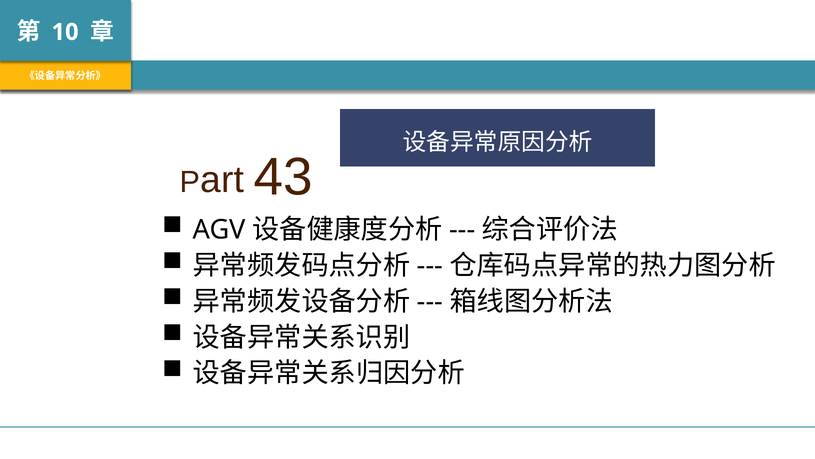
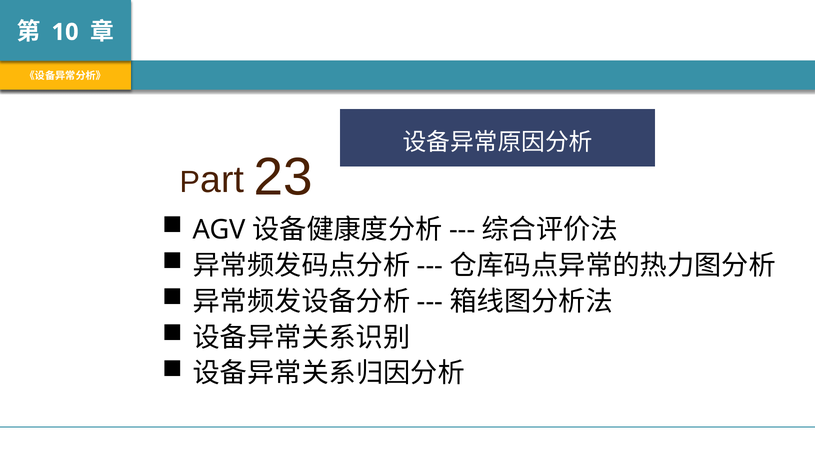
43: 43 -> 23 (283, 177)
